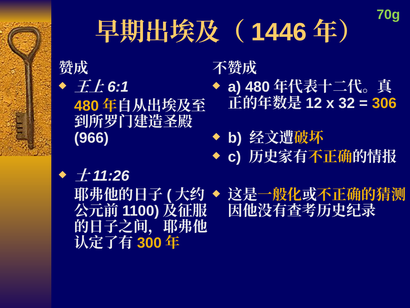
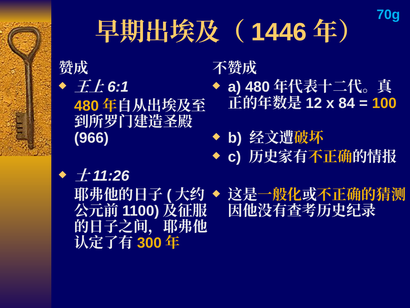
70g colour: light green -> light blue (388, 15)
32: 32 -> 84 (347, 103)
306: 306 -> 100 (384, 103)
